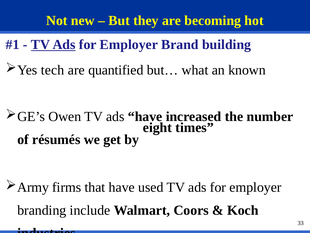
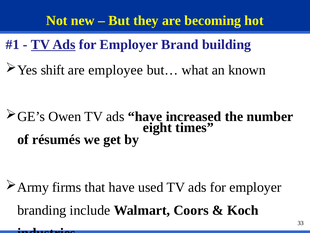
tech: tech -> shift (53, 70)
quantified: quantified -> employee (116, 70)
